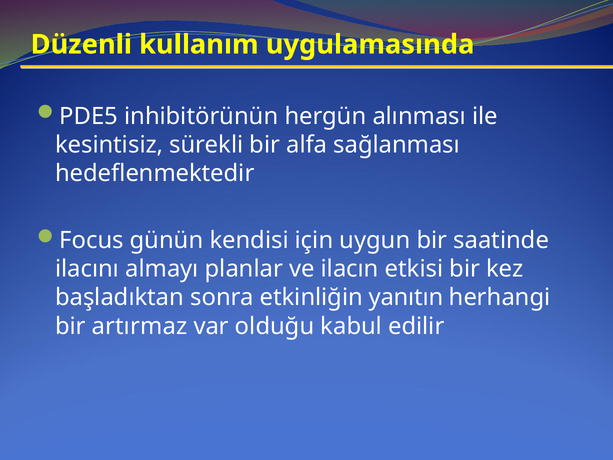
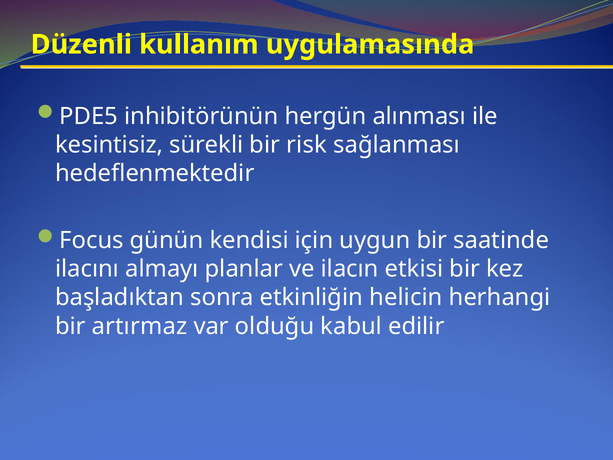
alfa: alfa -> risk (307, 145)
yanıtın: yanıtın -> helicin (406, 297)
